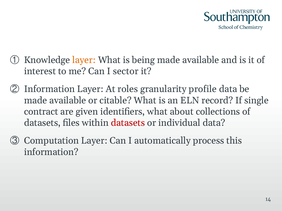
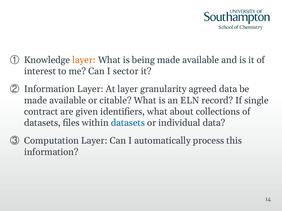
At roles: roles -> layer (128, 89)
profile: profile -> agreed (203, 89)
datasets colour: red -> blue (128, 123)
